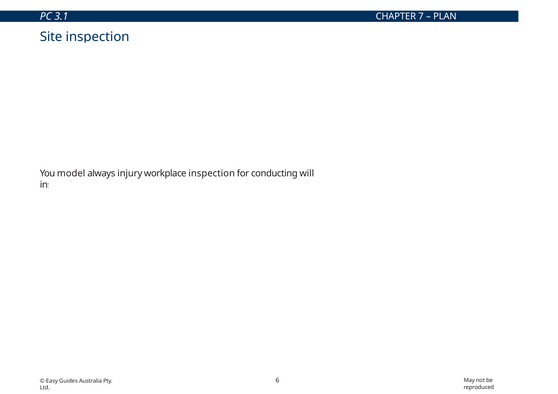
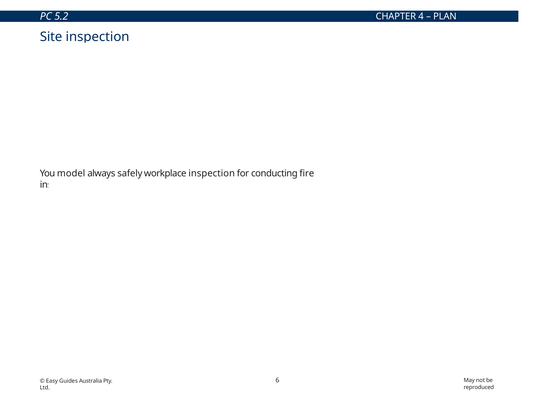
3.1: 3.1 -> 5.2 (61, 16)
7: 7 -> 4 (421, 16)
injury: injury -> safely (130, 174)
will: will -> fire (307, 174)
